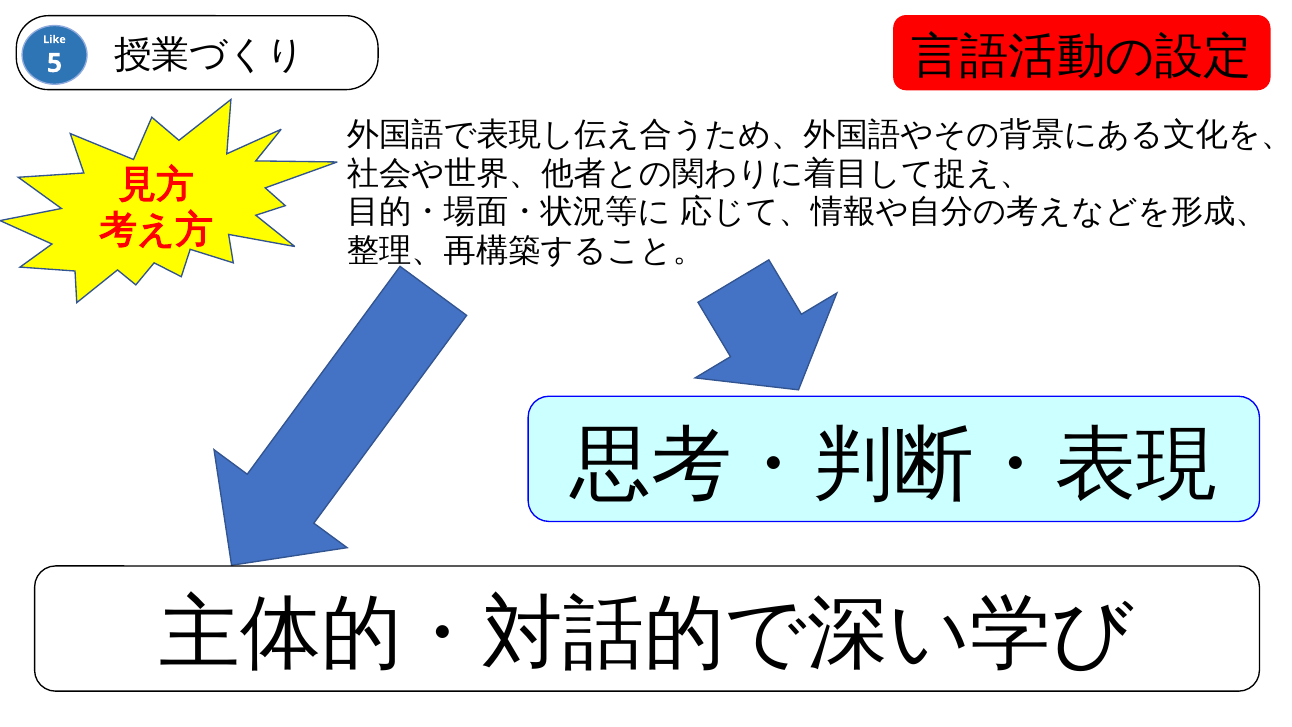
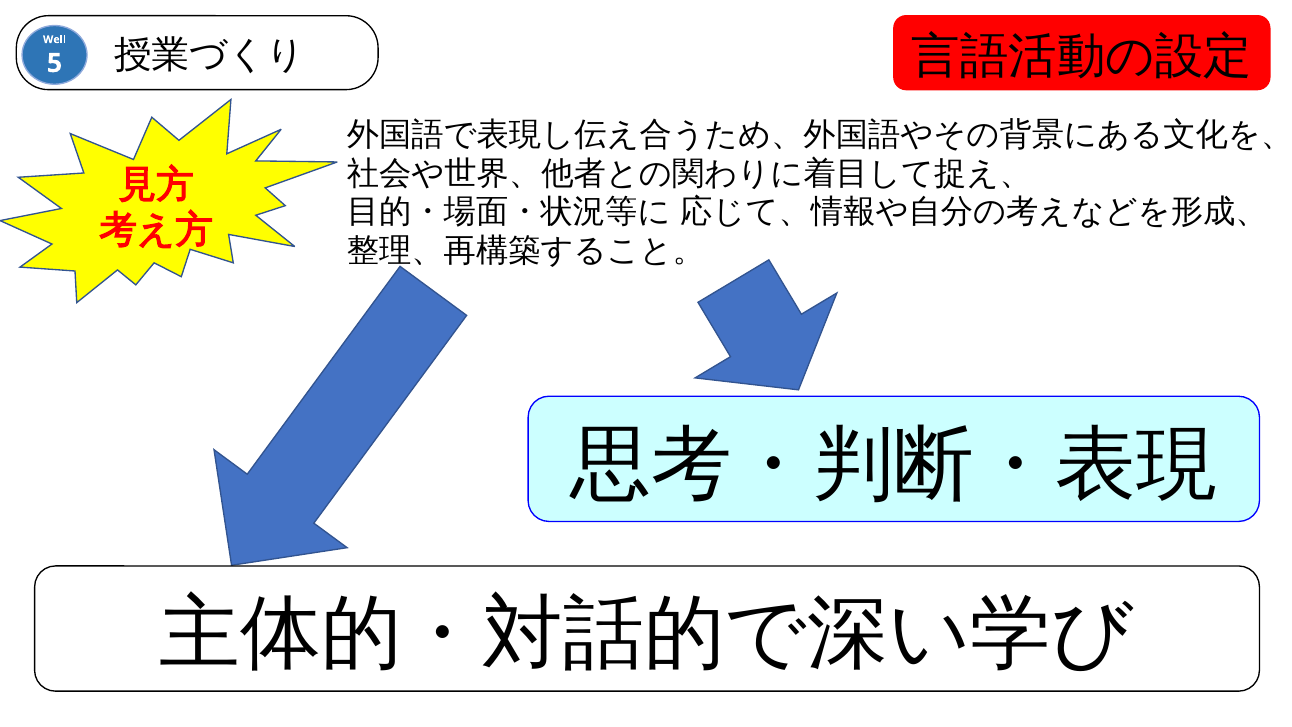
Like: Like -> Well (55, 39)
